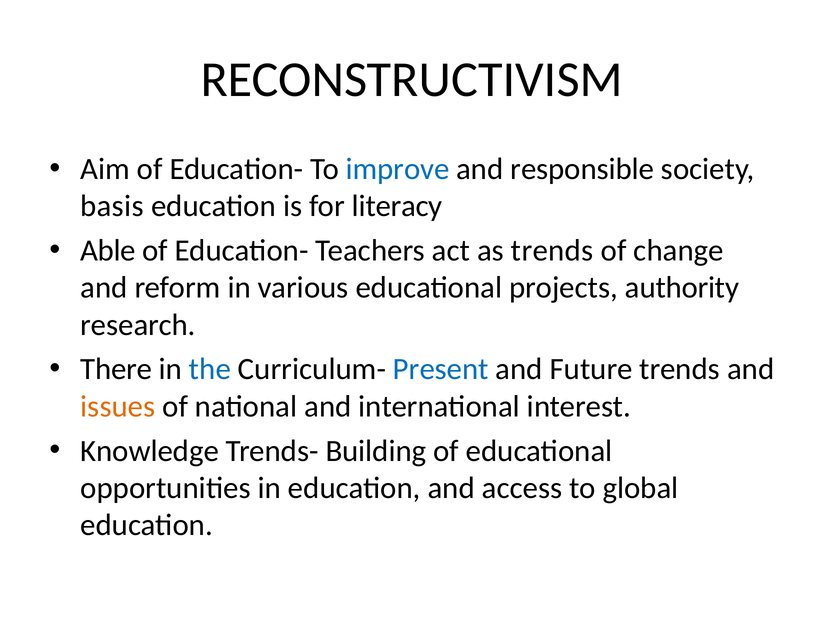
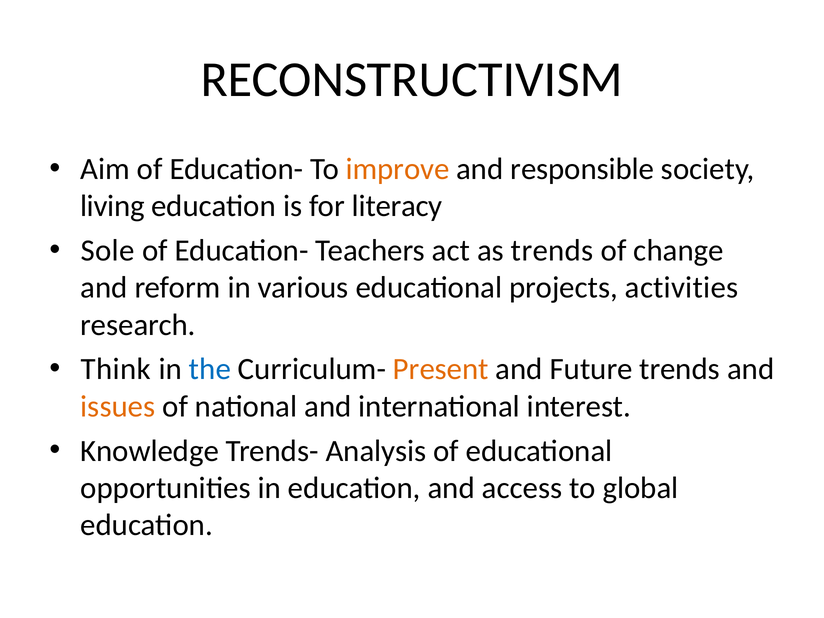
improve colour: blue -> orange (398, 169)
basis: basis -> living (112, 206)
Able: Able -> Sole (108, 251)
authority: authority -> activities (682, 288)
There: There -> Think (116, 369)
Present colour: blue -> orange (441, 369)
Building: Building -> Analysis (376, 451)
